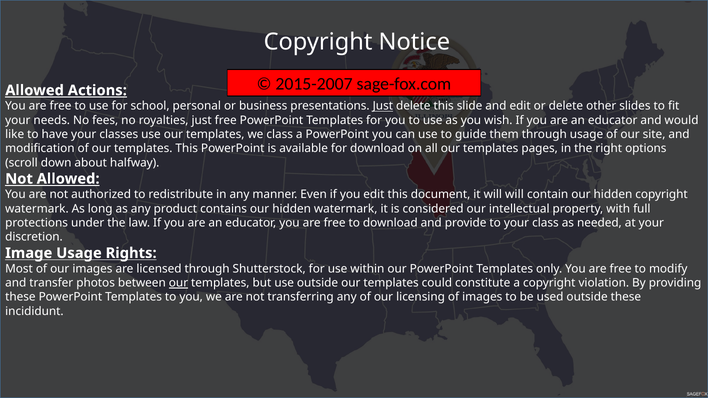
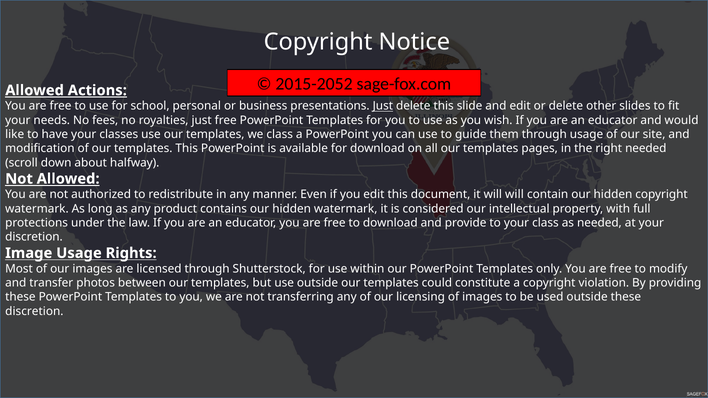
2015-2007: 2015-2007 -> 2015-2052 (314, 84)
right options: options -> needed (646, 149)
our underline: present -> none (178, 283)
incididunt: incididunt -> discretion (34, 311)
